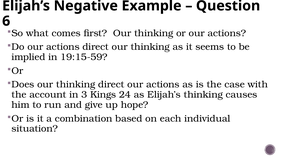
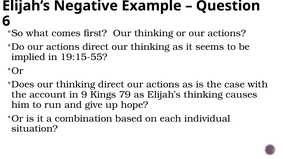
19:15-59: 19:15-59 -> 19:15-55 (84, 57)
3: 3 -> 9 (84, 95)
24: 24 -> 79 (125, 95)
